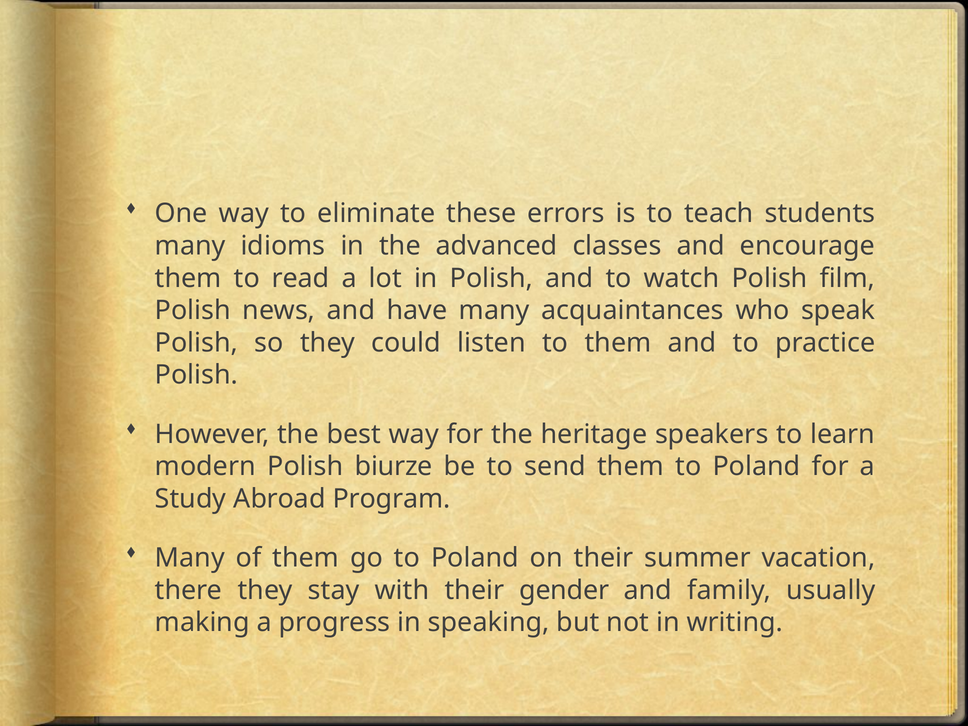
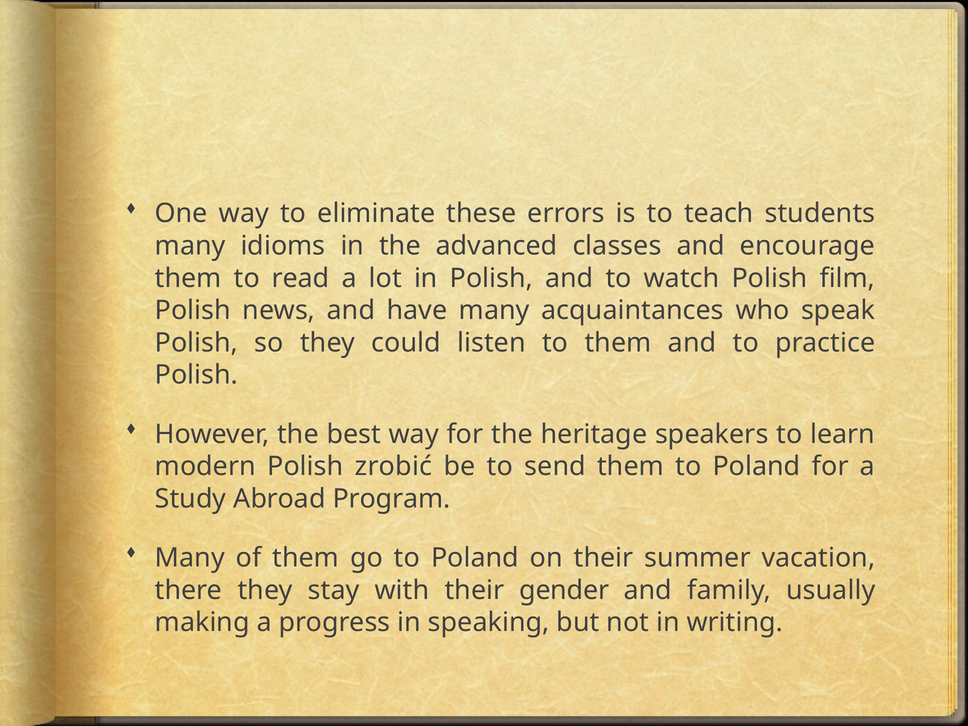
biurze: biurze -> zrobić (393, 466)
